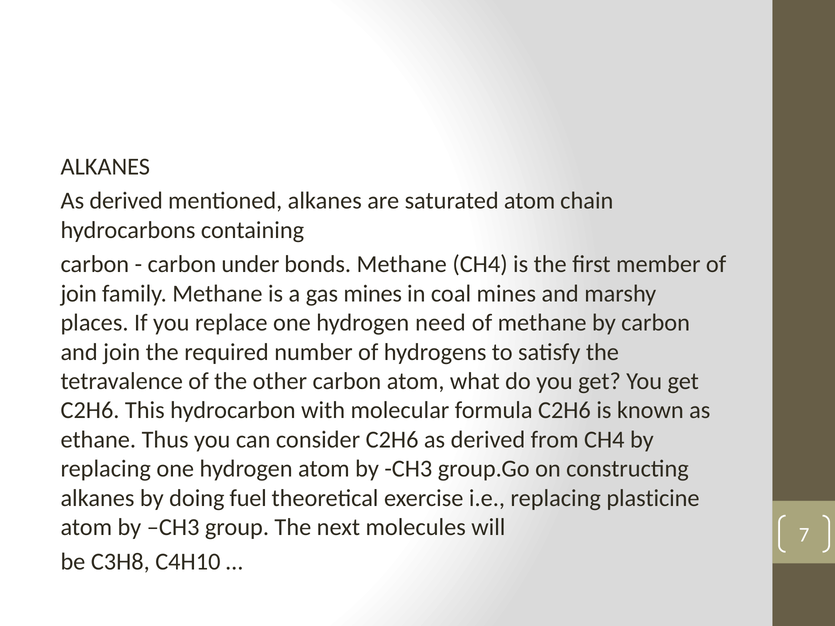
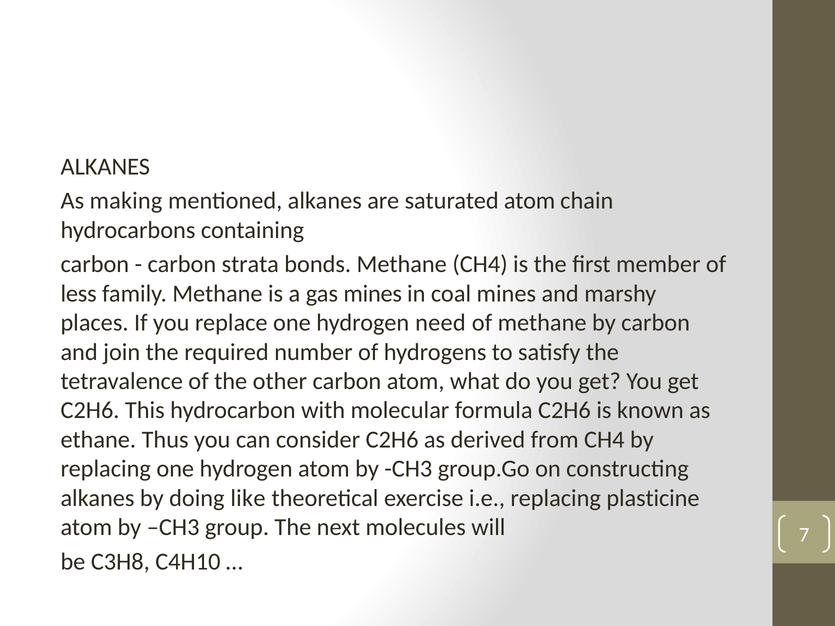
derived: derived -> making (126, 201)
under: under -> strata (250, 264)
join: join -> less (79, 294)
fuel: fuel -> like (248, 498)
